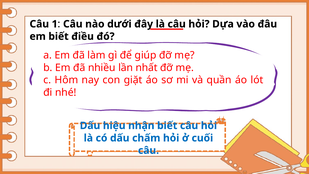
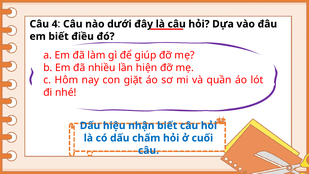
1: 1 -> 4 (55, 24)
nhất: nhất -> hiện (147, 68)
